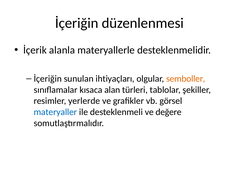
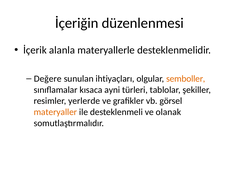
İçeriğin: İçeriğin -> Değere (48, 79)
alan: alan -> ayni (112, 90)
materyaller colour: blue -> orange (55, 112)
değere: değere -> olanak (168, 112)
